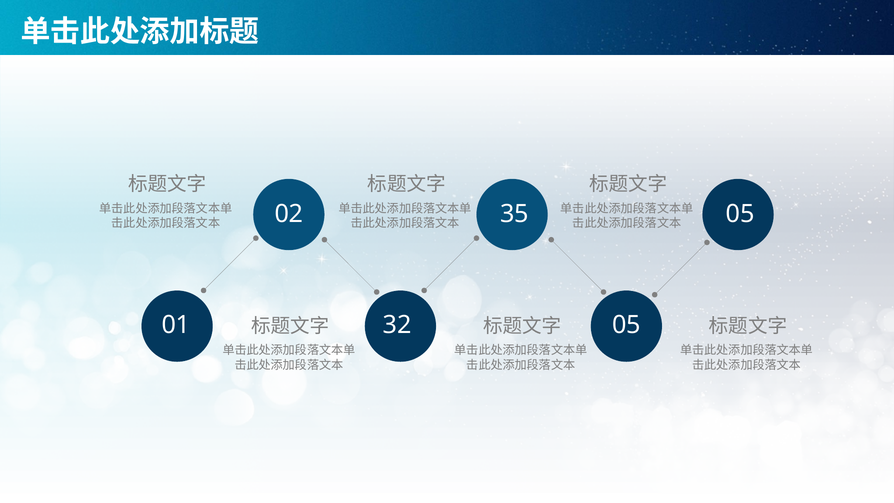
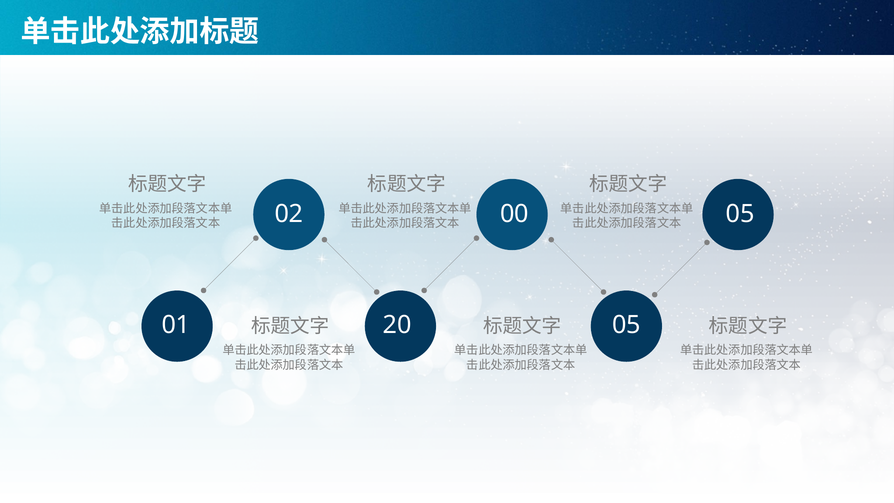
35: 35 -> 00 (514, 214)
32: 32 -> 20 (397, 325)
